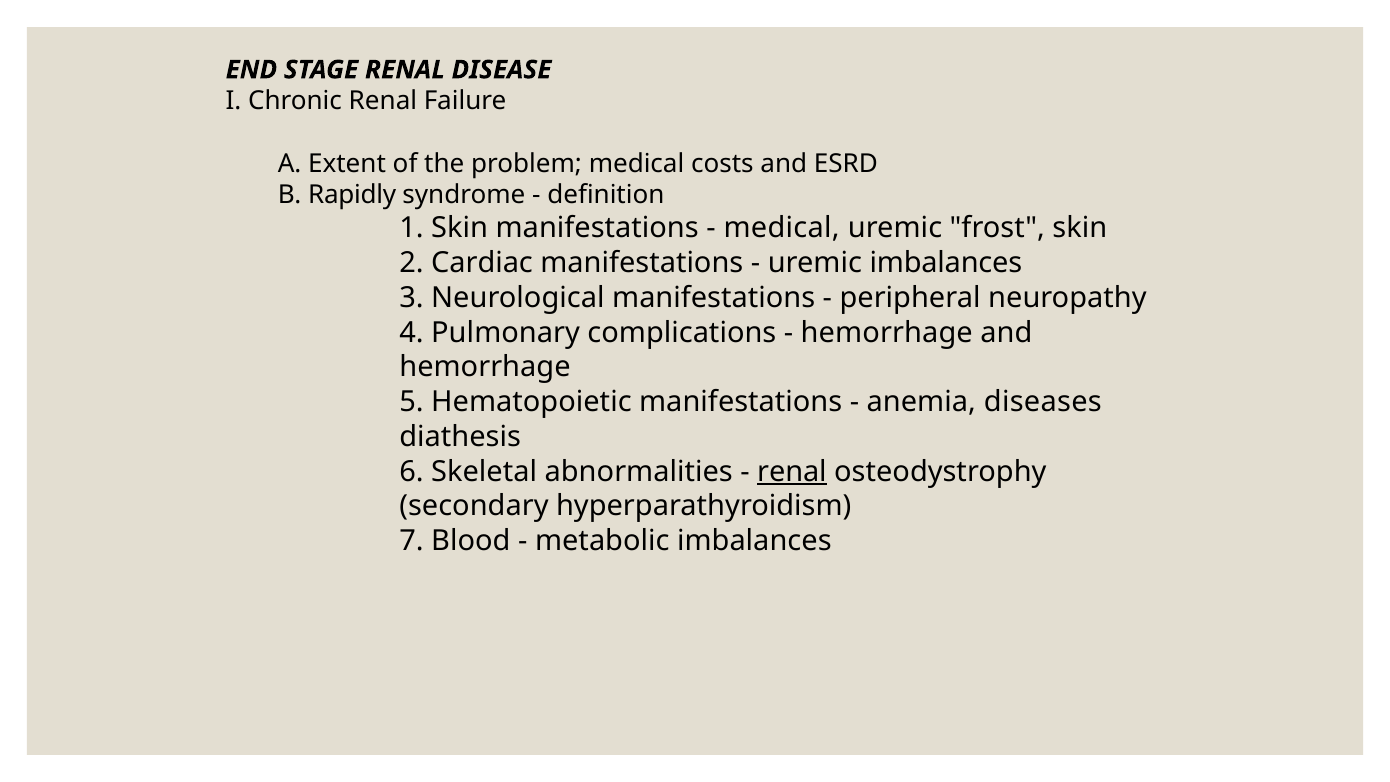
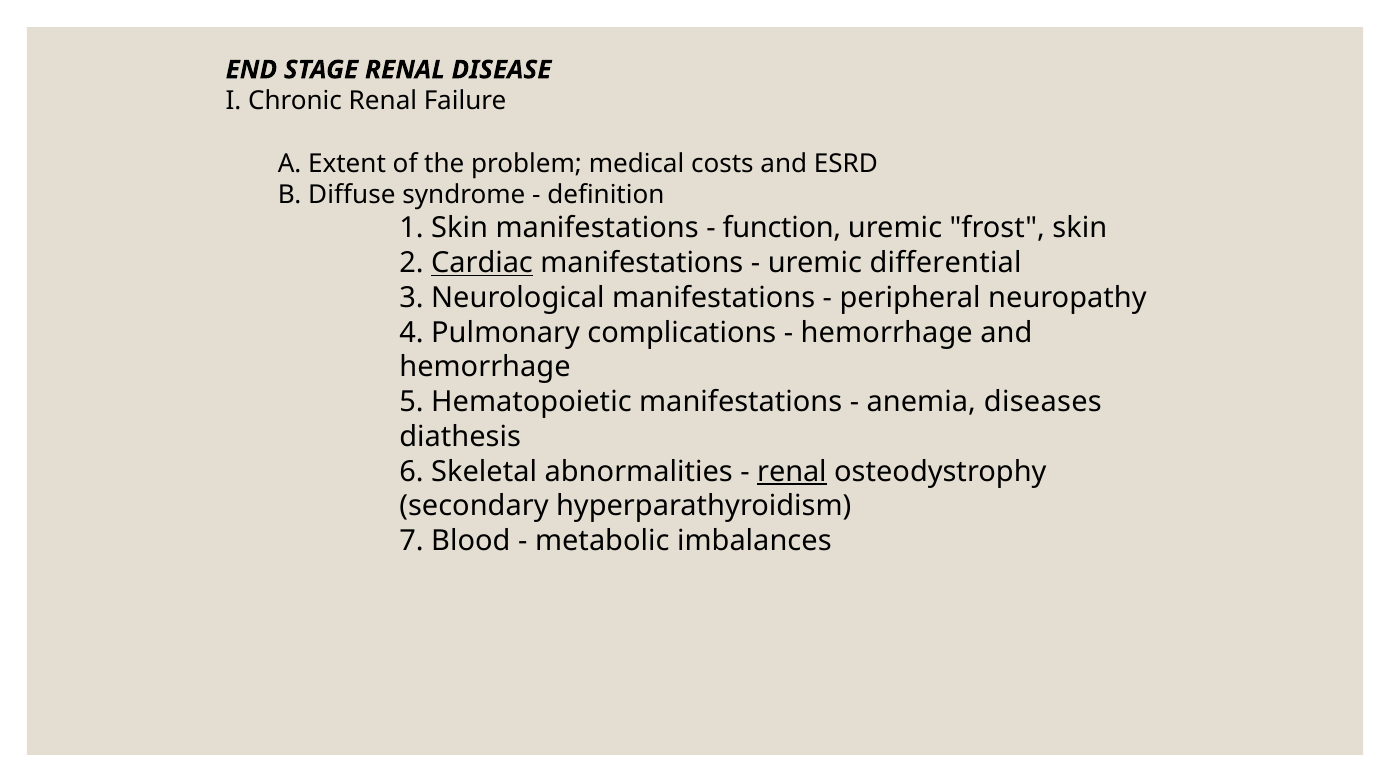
Rapidly: Rapidly -> Diffuse (352, 195)
medical: medical -> function (782, 228)
Cardiac underline: none -> present (482, 263)
uremic imbalances: imbalances -> differential (946, 263)
